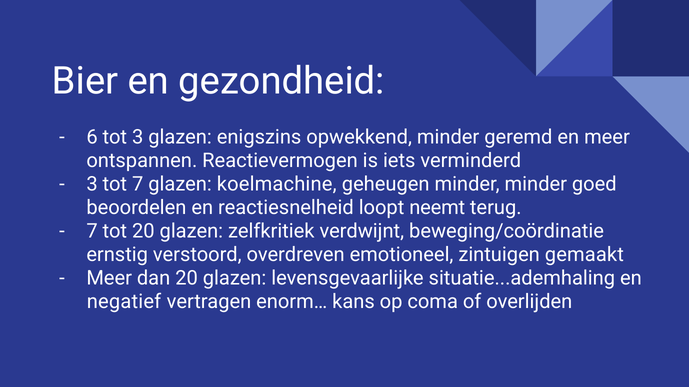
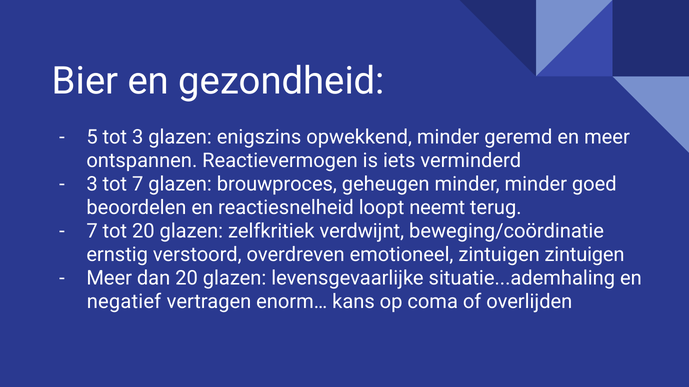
6: 6 -> 5 (92, 137)
koelmachine: koelmachine -> brouwproces (277, 185)
zintuigen gemaakt: gemaakt -> zintuigen (585, 255)
